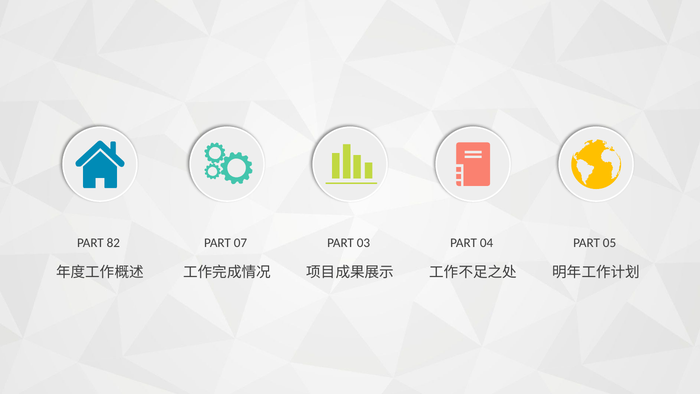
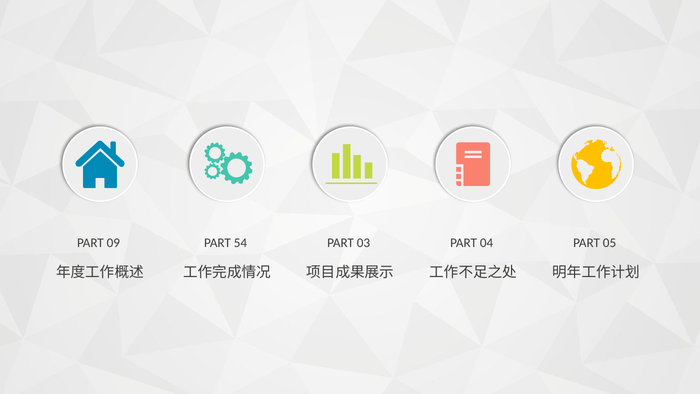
82: 82 -> 09 (113, 243)
07: 07 -> 54 (240, 243)
